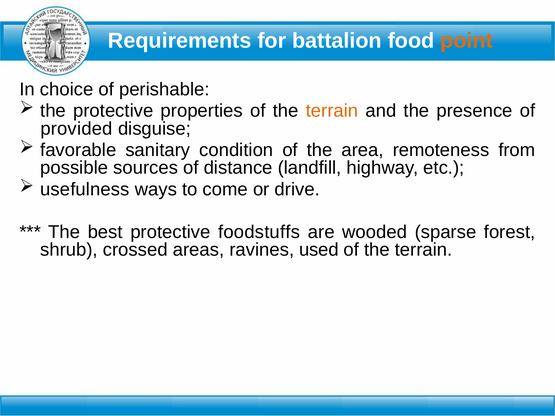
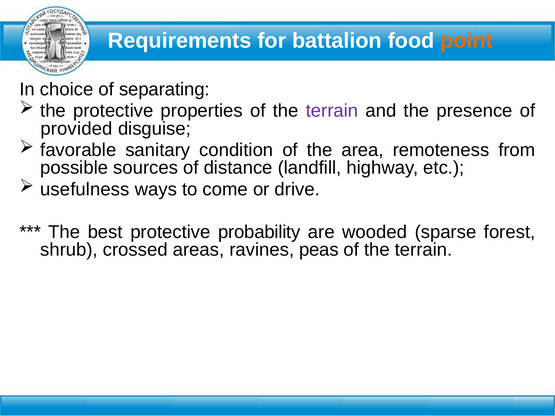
perishable: perishable -> separating (164, 89)
terrain colour: orange -> purple (332, 111)
foodstuffs: foodstuffs -> probability (259, 232)
used: used -> peas (319, 250)
